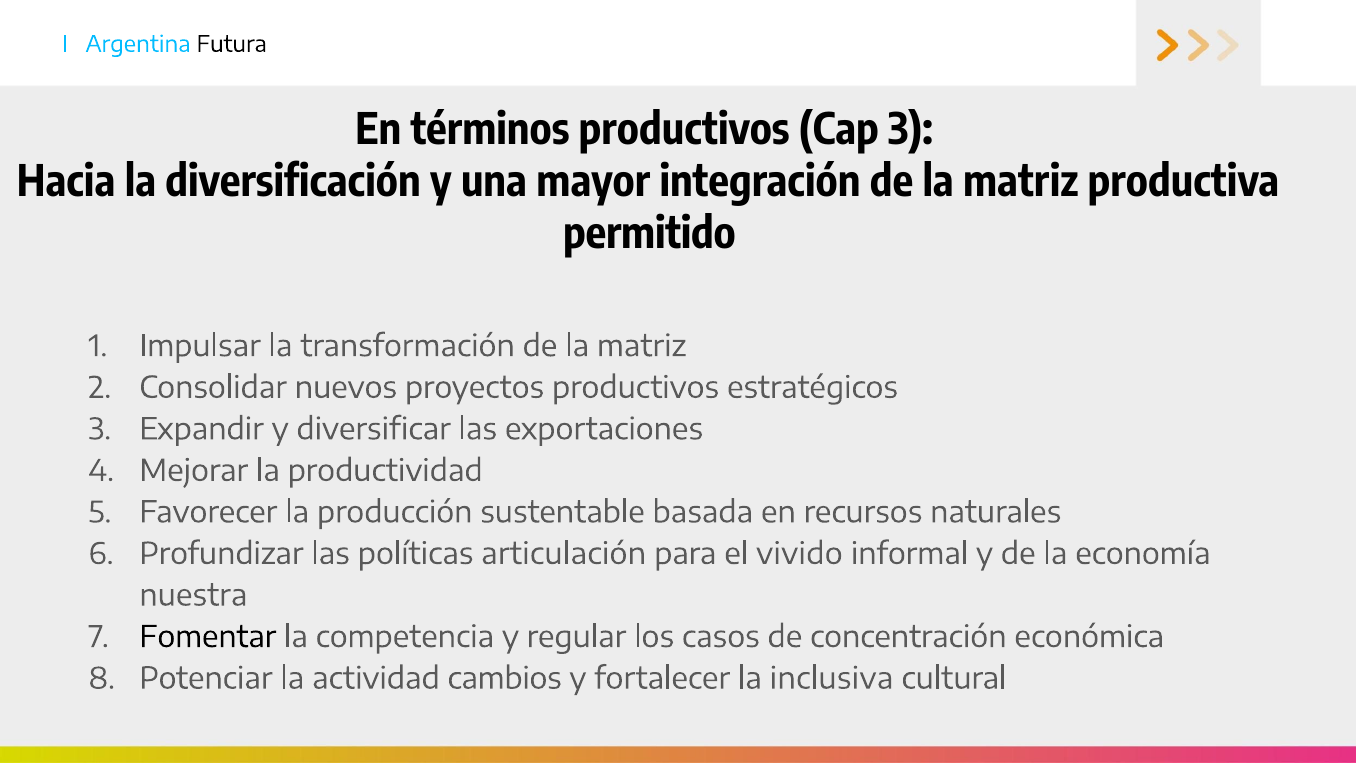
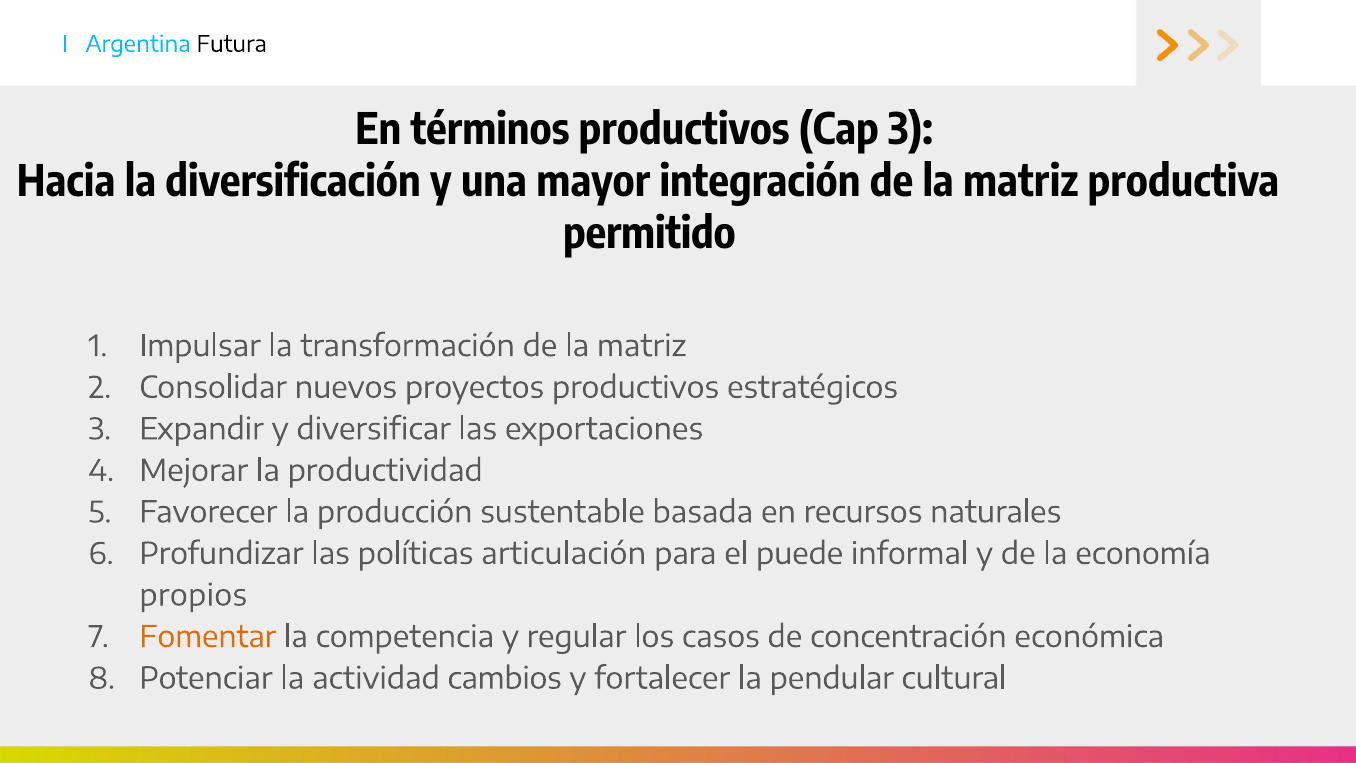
vivido: vivido -> puede (800, 554)
nuestra: nuestra -> propios (193, 595)
Fomentar colour: black -> orange (208, 637)
inclusiva: inclusiva -> pendular (832, 678)
